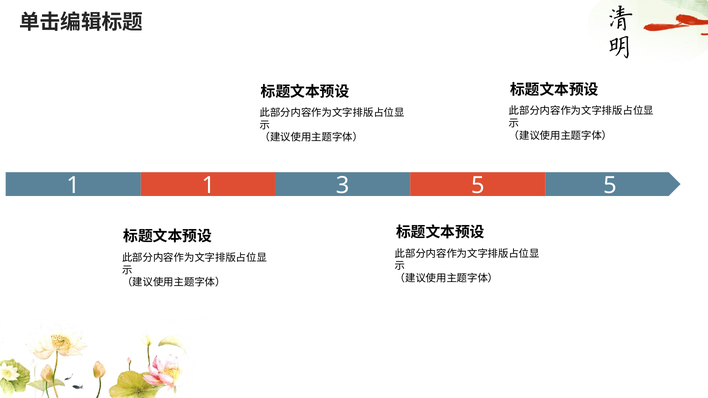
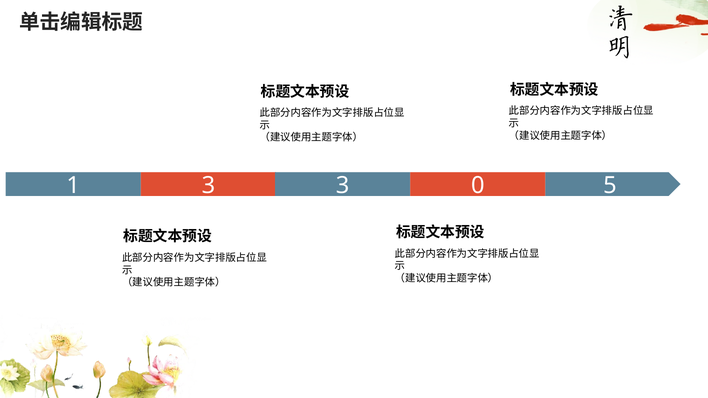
1 1: 1 -> 3 (208, 186)
3 5: 5 -> 0 (478, 186)
